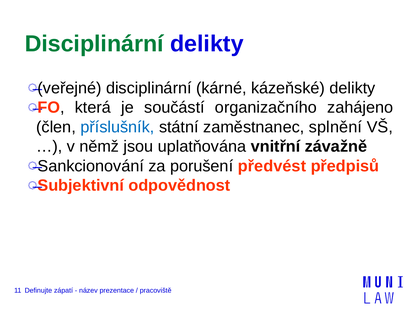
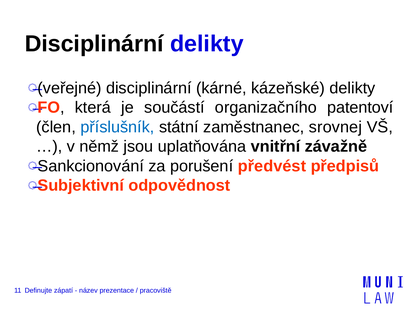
Disciplinární colour: green -> black (94, 44)
zahájeno: zahájeno -> patentoví (360, 108)
splnění: splnění -> srovnej (335, 127)
